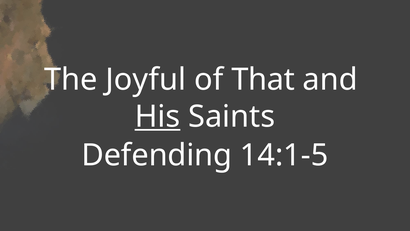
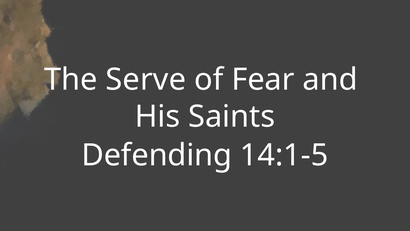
Joyful: Joyful -> Serve (146, 80)
That: That -> Fear (263, 80)
His underline: present -> none (158, 116)
